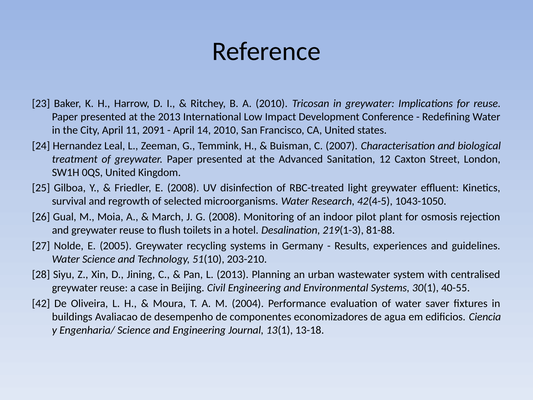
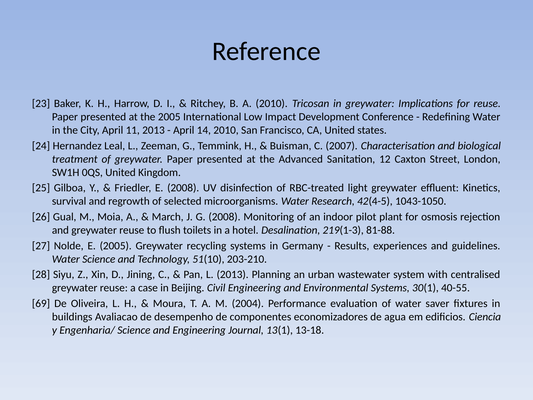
the 2013: 2013 -> 2005 (169, 117)
11 2091: 2091 -> 2013 (154, 130)
42: 42 -> 69 (41, 303)
